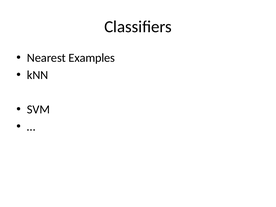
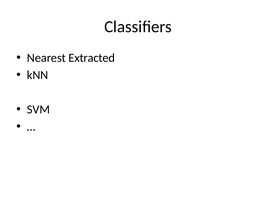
Examples: Examples -> Extracted (92, 58)
